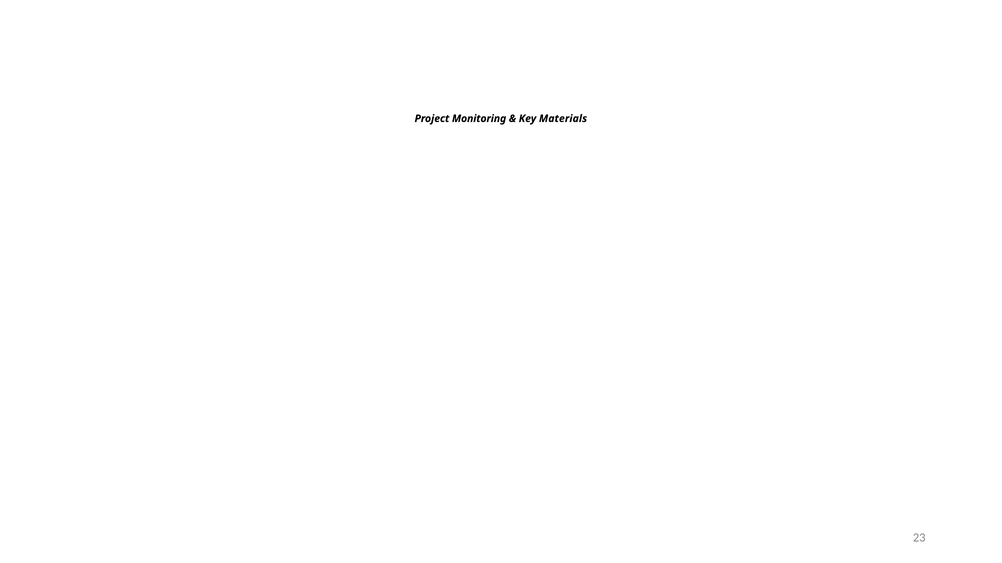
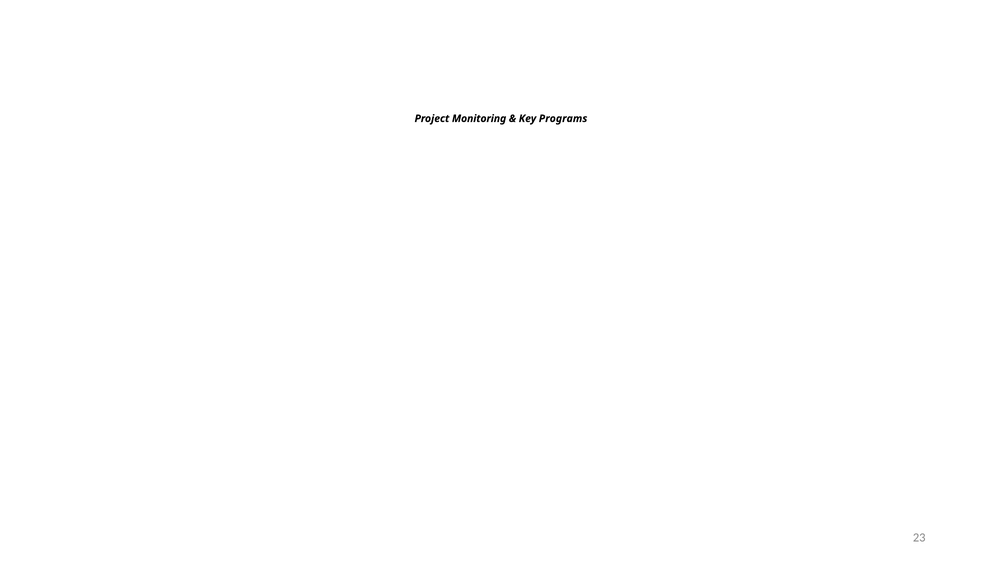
Materials: Materials -> Programs (563, 119)
